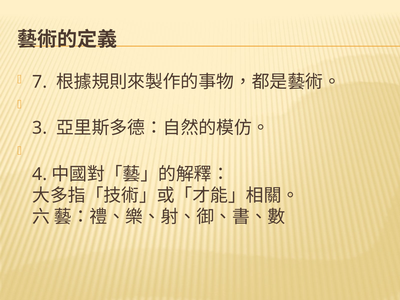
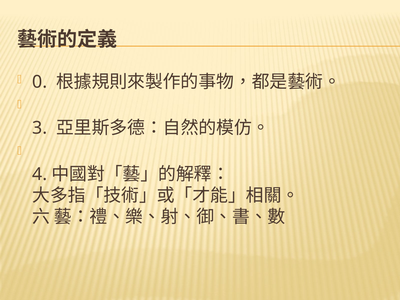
7: 7 -> 0 (40, 82)
